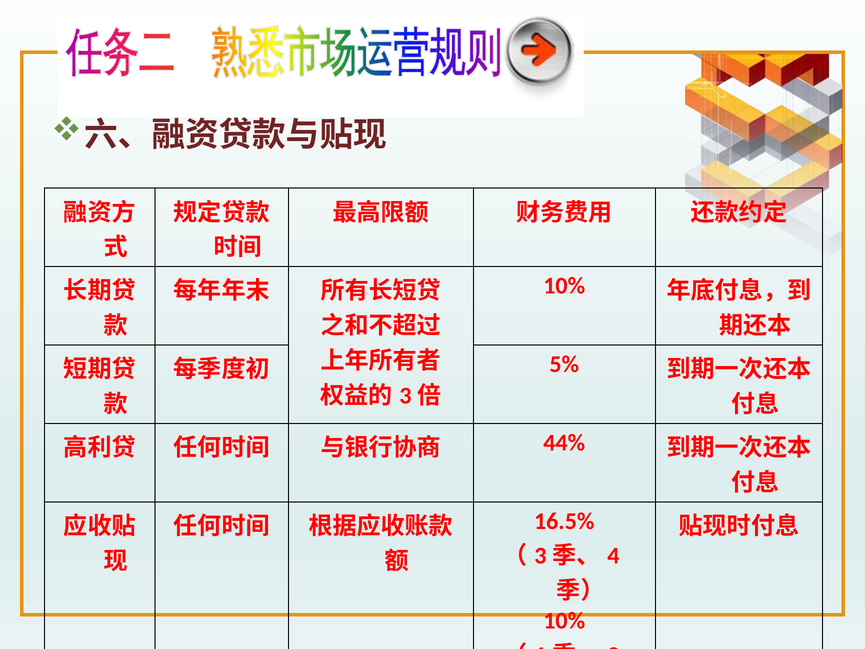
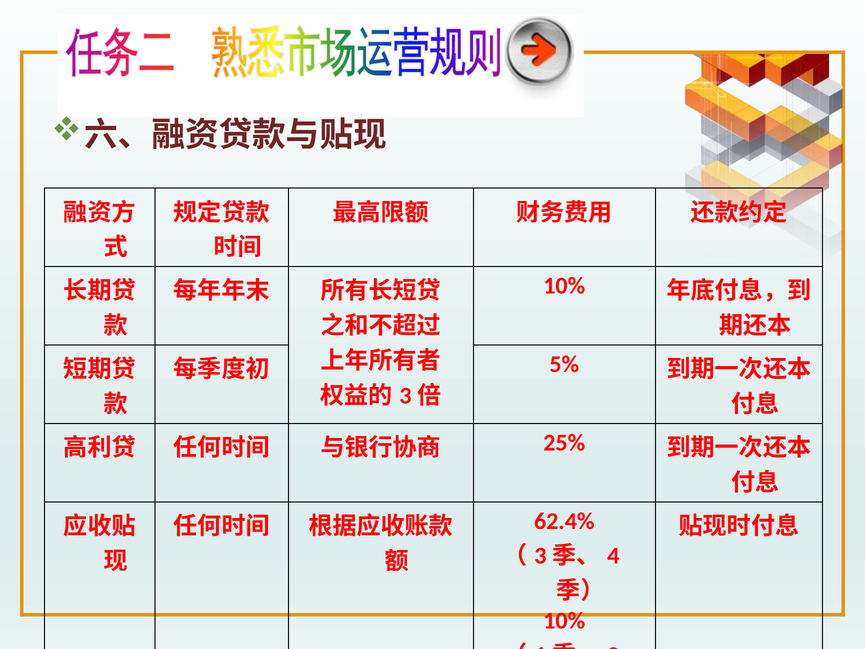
44%: 44% -> 25% (564, 443)
16.5%: 16.5% -> 62.4% (564, 521)
